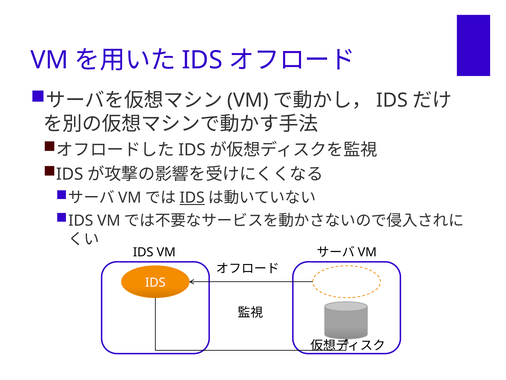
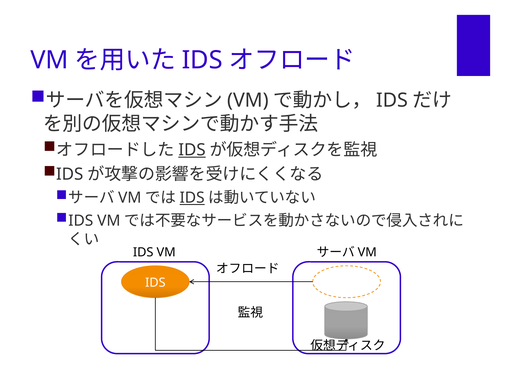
IDS underline: none -> present (192, 150)
